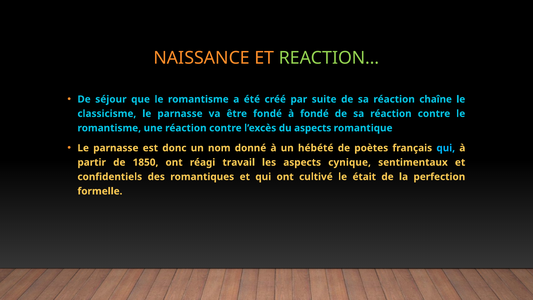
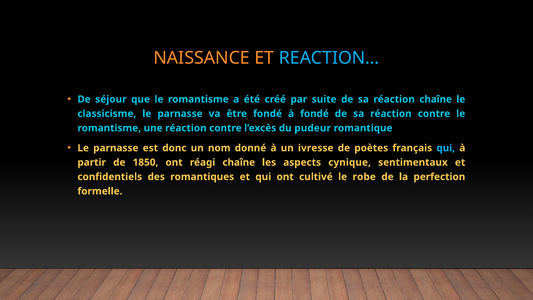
REACTION… colour: light green -> light blue (329, 58)
du aspects: aspects -> pudeur (313, 128)
hébété: hébété -> ivresse (316, 148)
réagi travail: travail -> chaîne (239, 162)
était: était -> robe (364, 177)
